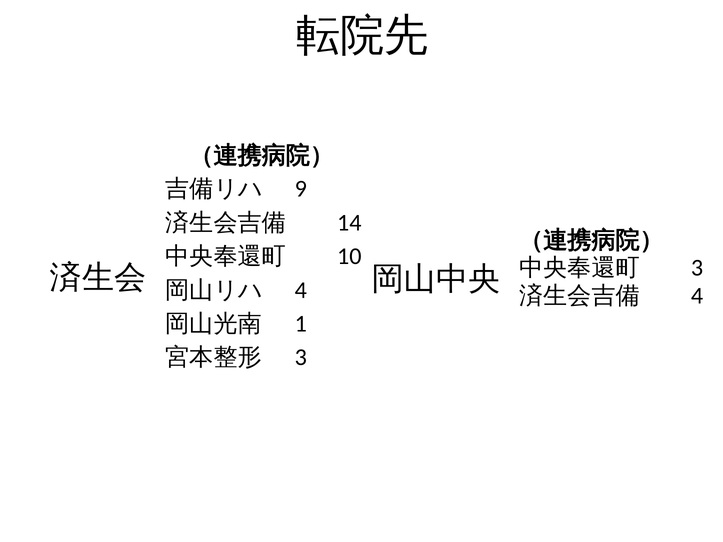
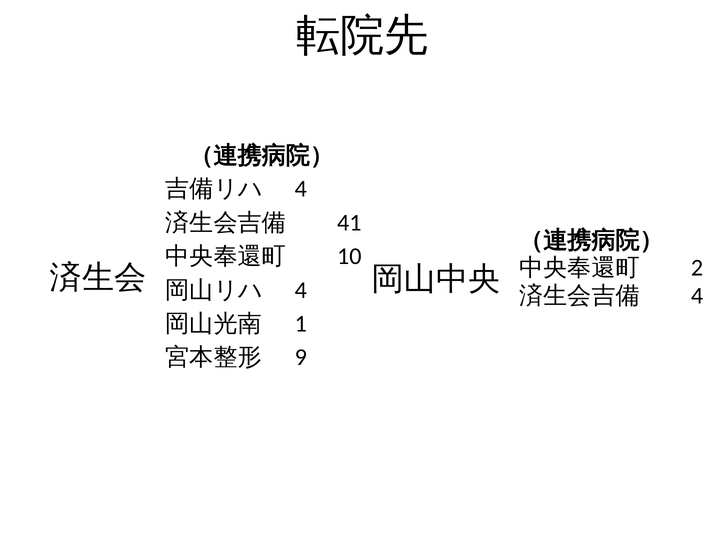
9: 9 -> 4 (301, 189)
14: 14 -> 41 (349, 223)
3: 3 -> 2 (697, 268)
3: 3 -> 9 (301, 358)
